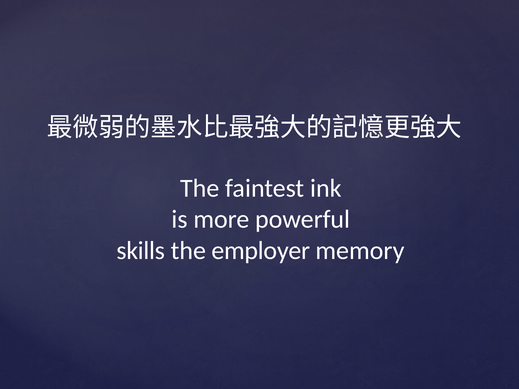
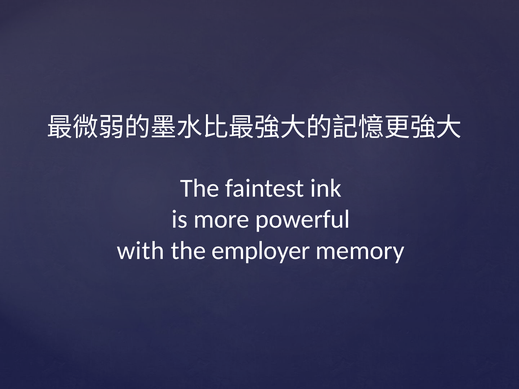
skills: skills -> with (141, 251)
